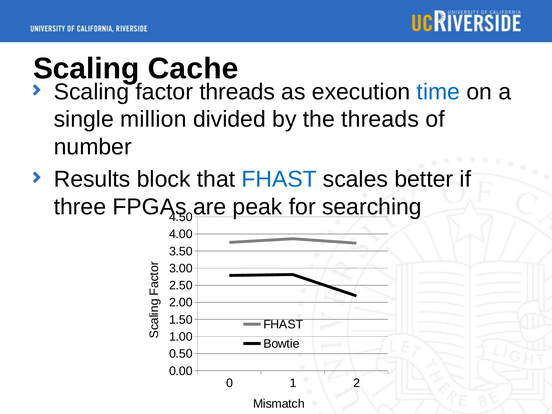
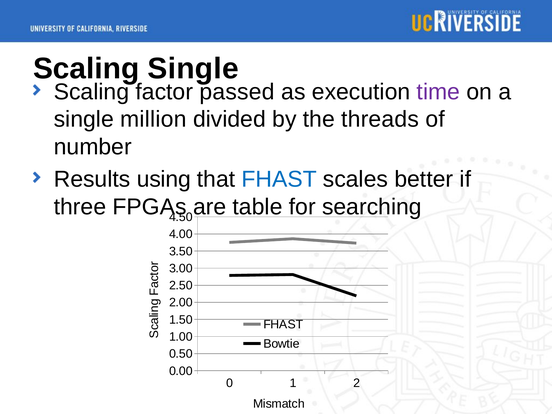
Scaling Cache: Cache -> Single (193, 69)
factor threads: threads -> passed (237, 92)
time colour: blue -> purple (438, 92)
block: block -> using (164, 179)
peak: peak -> table (258, 207)
